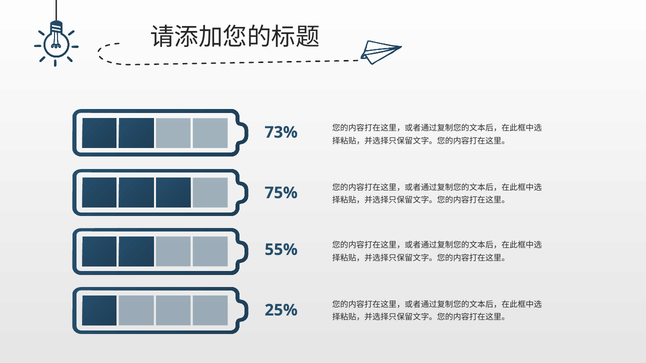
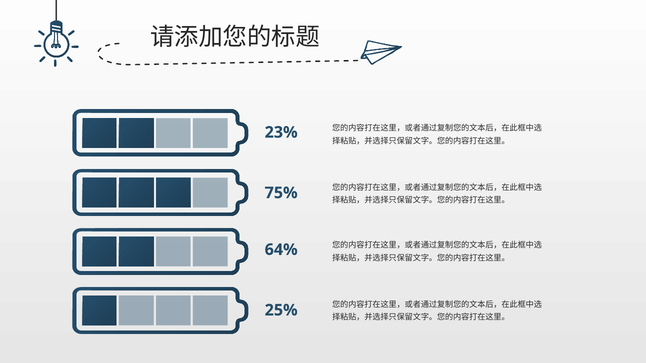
73%: 73% -> 23% (281, 132)
55%: 55% -> 64% (281, 250)
